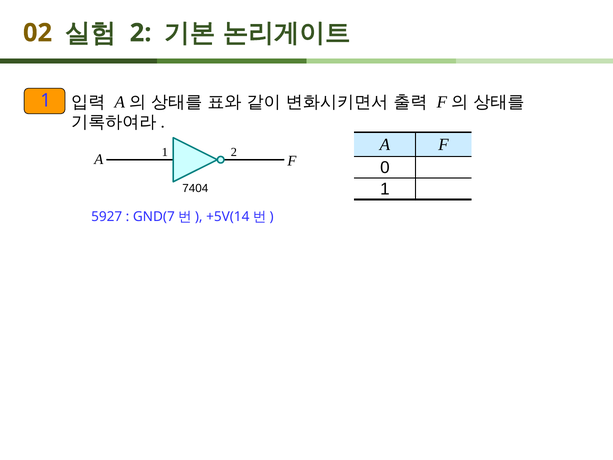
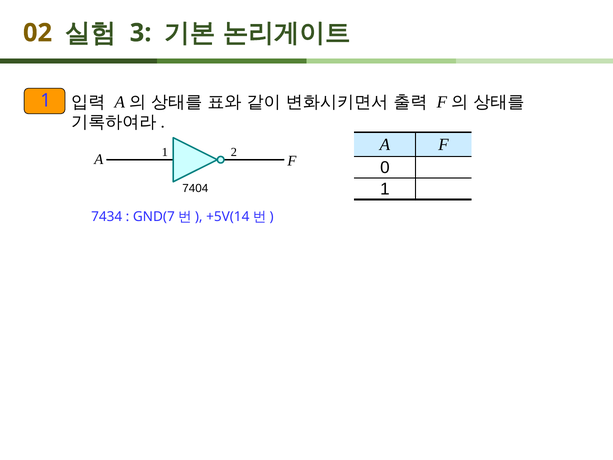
2: 2 -> 3 (141, 33)
5927: 5927 -> 7434 (107, 217)
